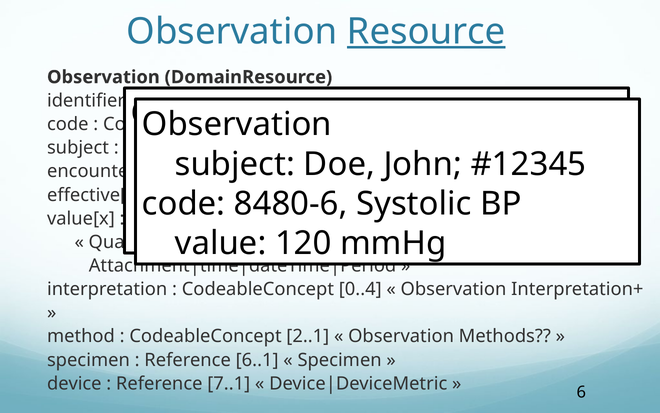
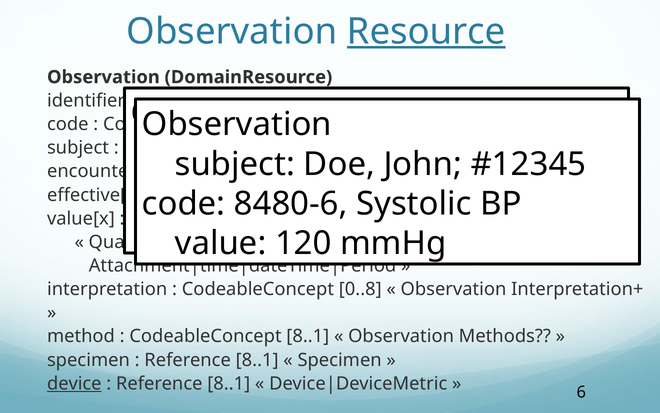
0..4: 0..4 -> 0..8 (360, 289)
CodeableConcept 2..1: 2..1 -> 8..1 (308, 336)
6..1: 6..1 -> 8..1 (257, 360)
device underline: none -> present (74, 383)
7..1: 7..1 -> 8..1 (229, 383)
